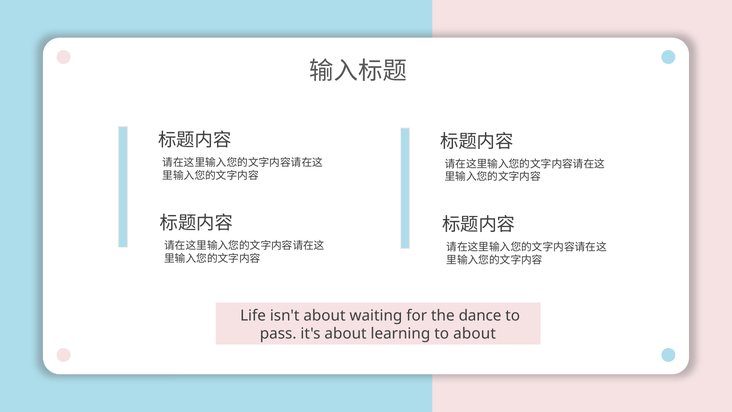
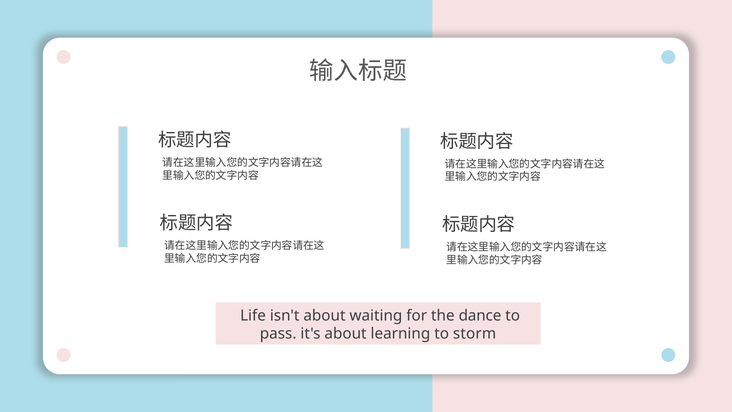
to about: about -> storm (475, 334)
